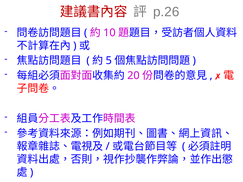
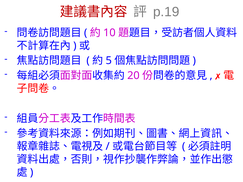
p.26: p.26 -> p.19 (166, 12)
